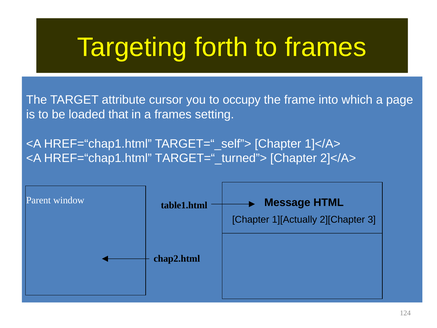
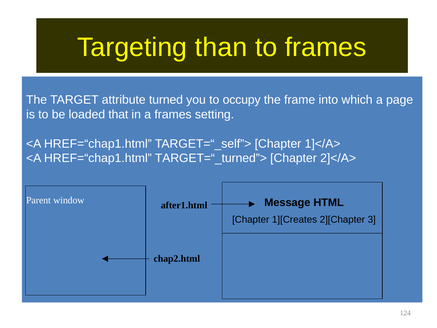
forth: forth -> than (221, 47)
cursor: cursor -> turned (166, 100)
table1.html: table1.html -> after1.html (184, 205)
1][Actually: 1][Actually -> 1][Creates (295, 220)
